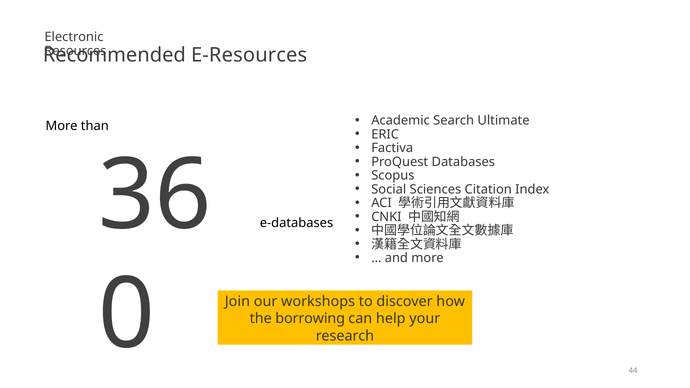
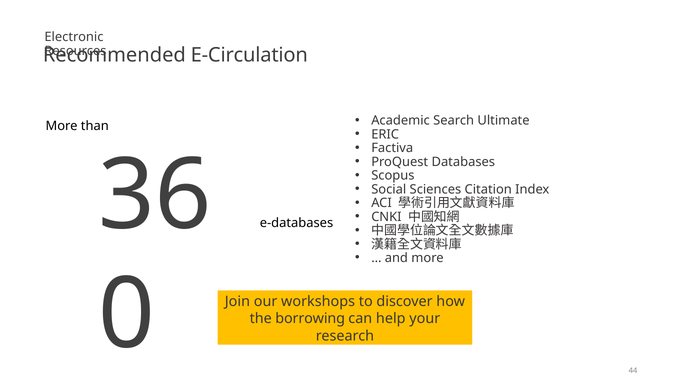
E-Resources: E-Resources -> E-Circulation (249, 55)
